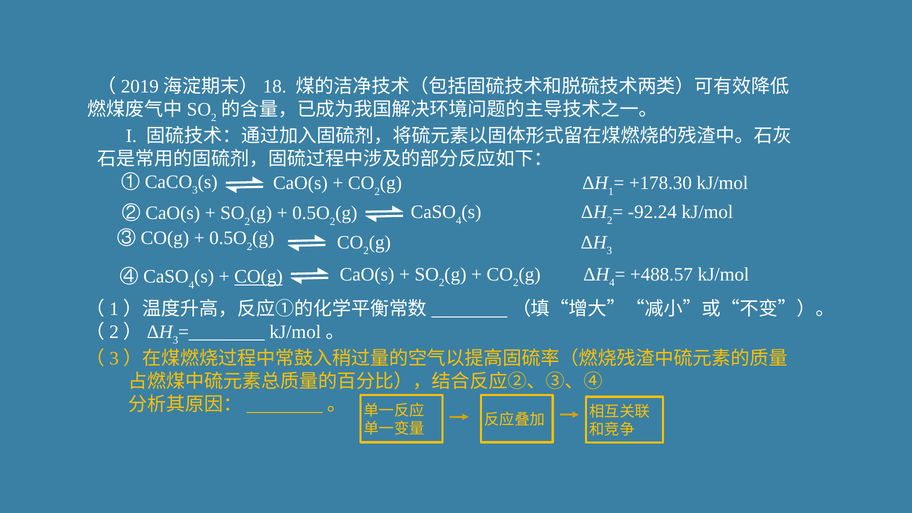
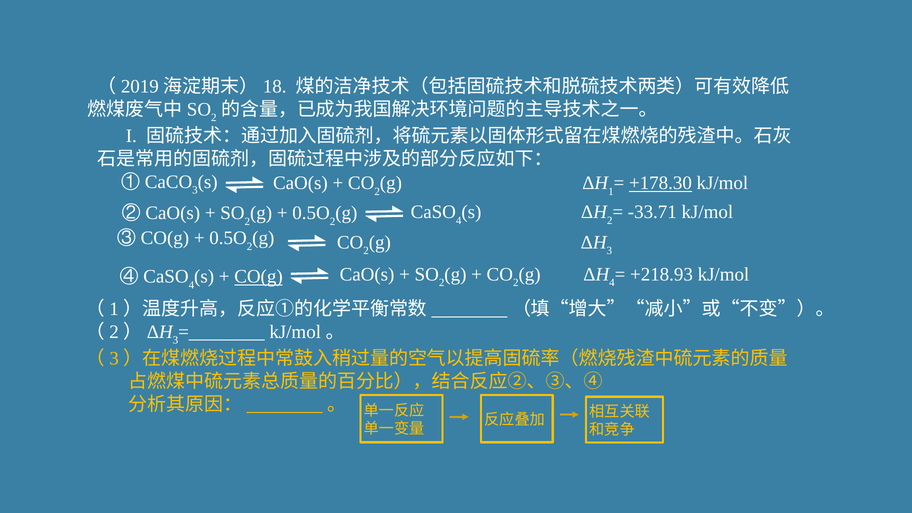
+178.30 underline: none -> present (660, 183)
-92.24: -92.24 -> -33.71 (652, 212)
+488.57: +488.57 -> +218.93 (662, 274)
